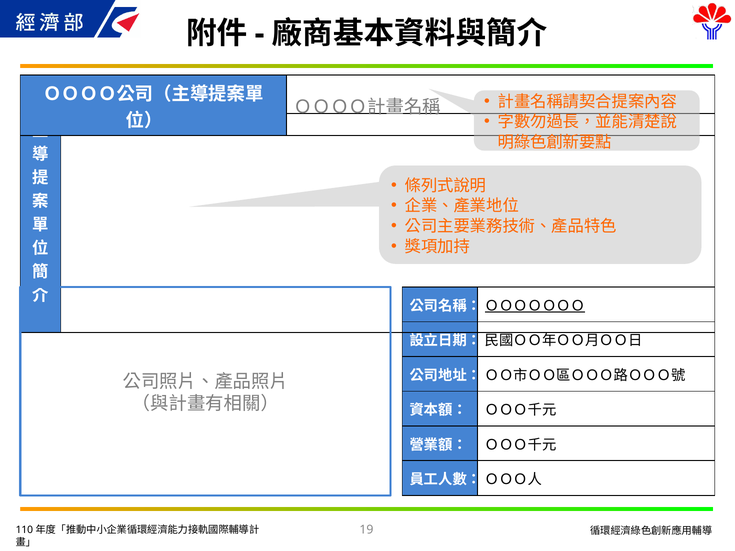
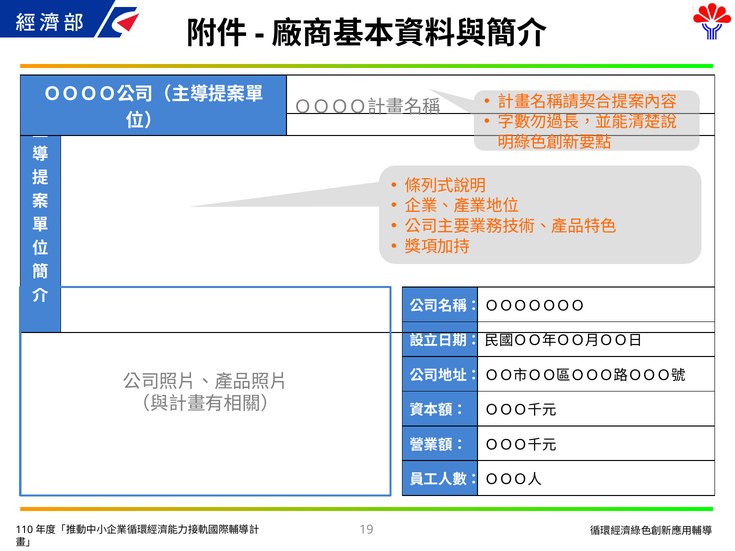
ＯＯＯＯＯＯＯ underline: present -> none (535, 306)
